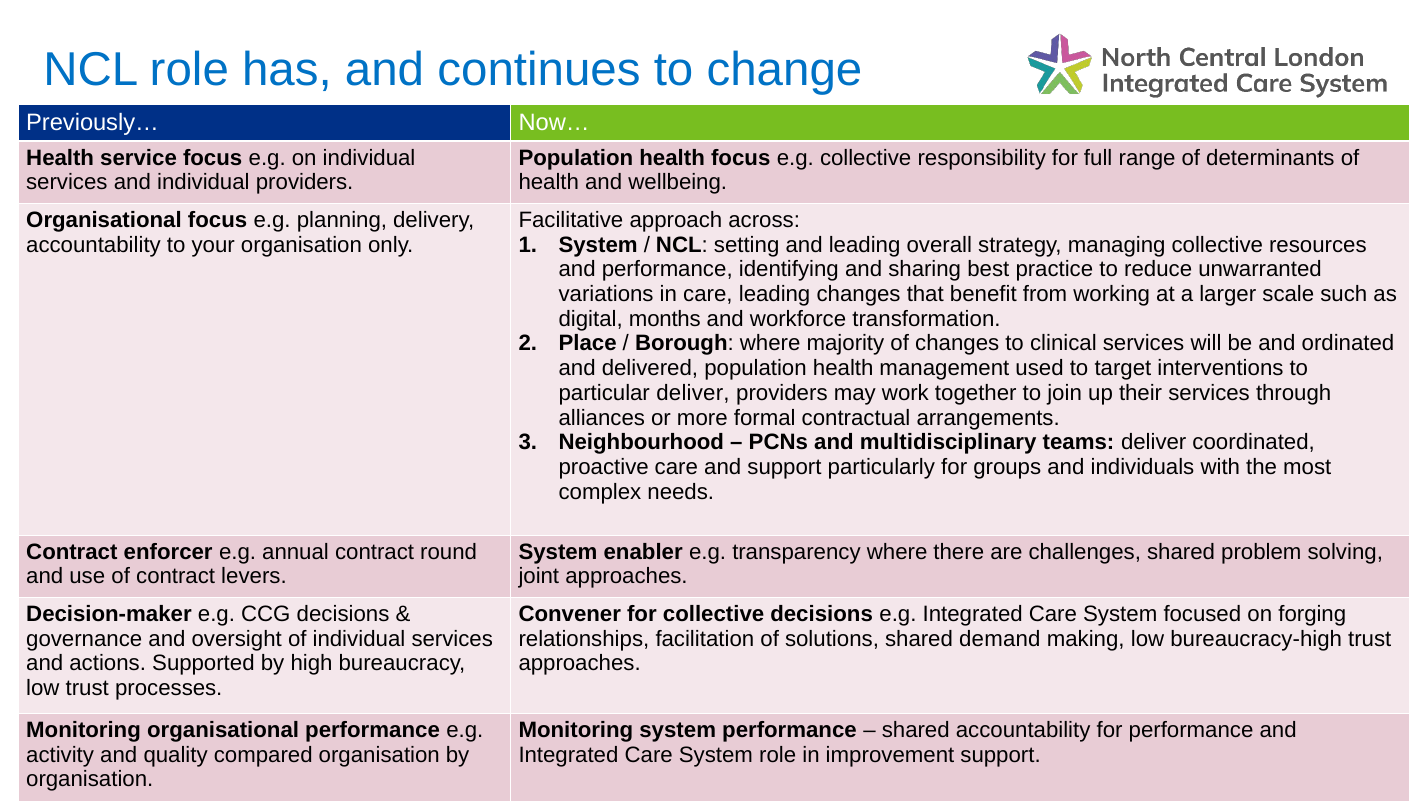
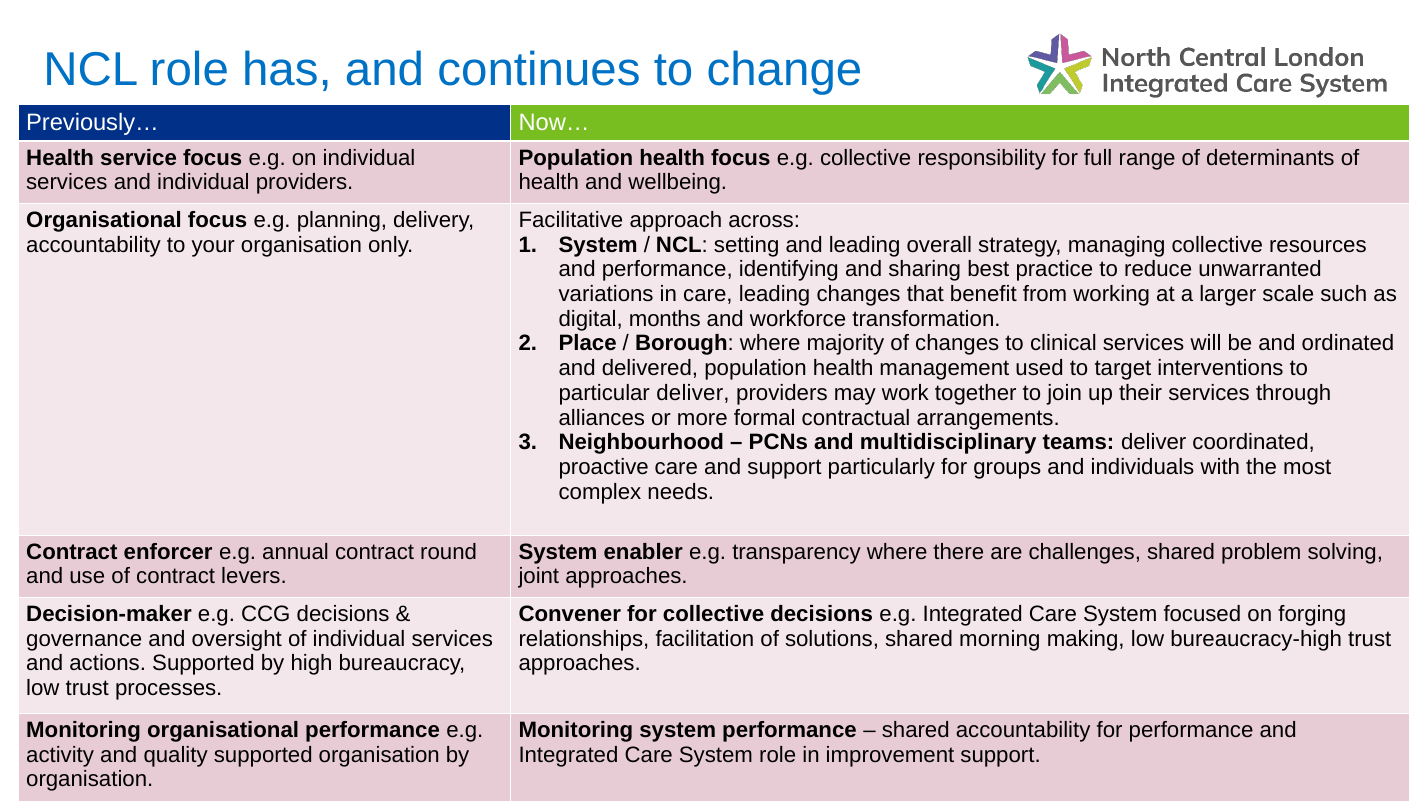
demand: demand -> morning (1000, 639)
quality compared: compared -> supported (263, 755)
